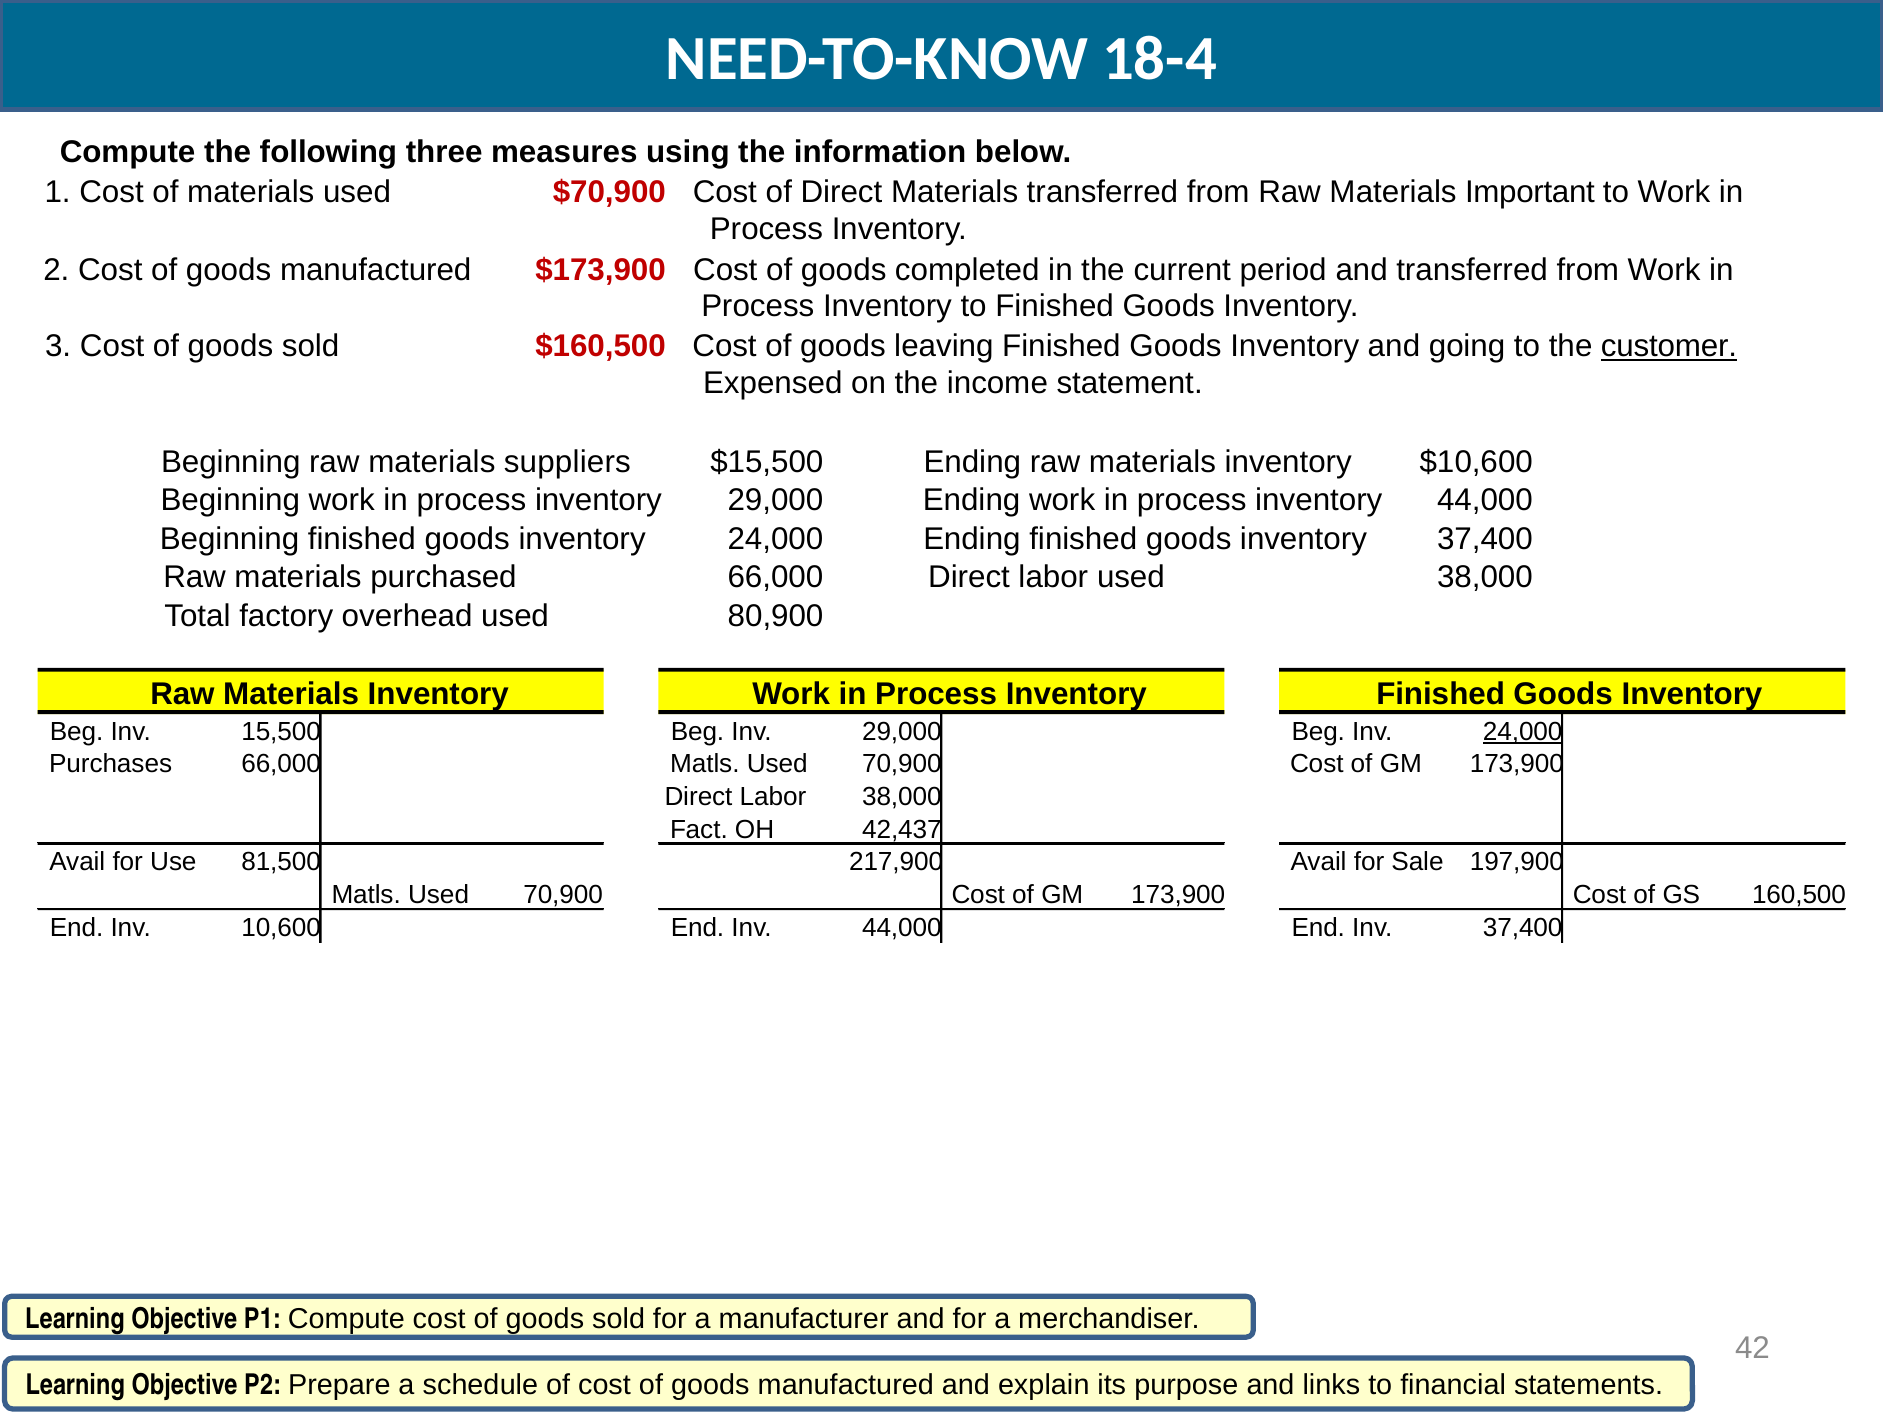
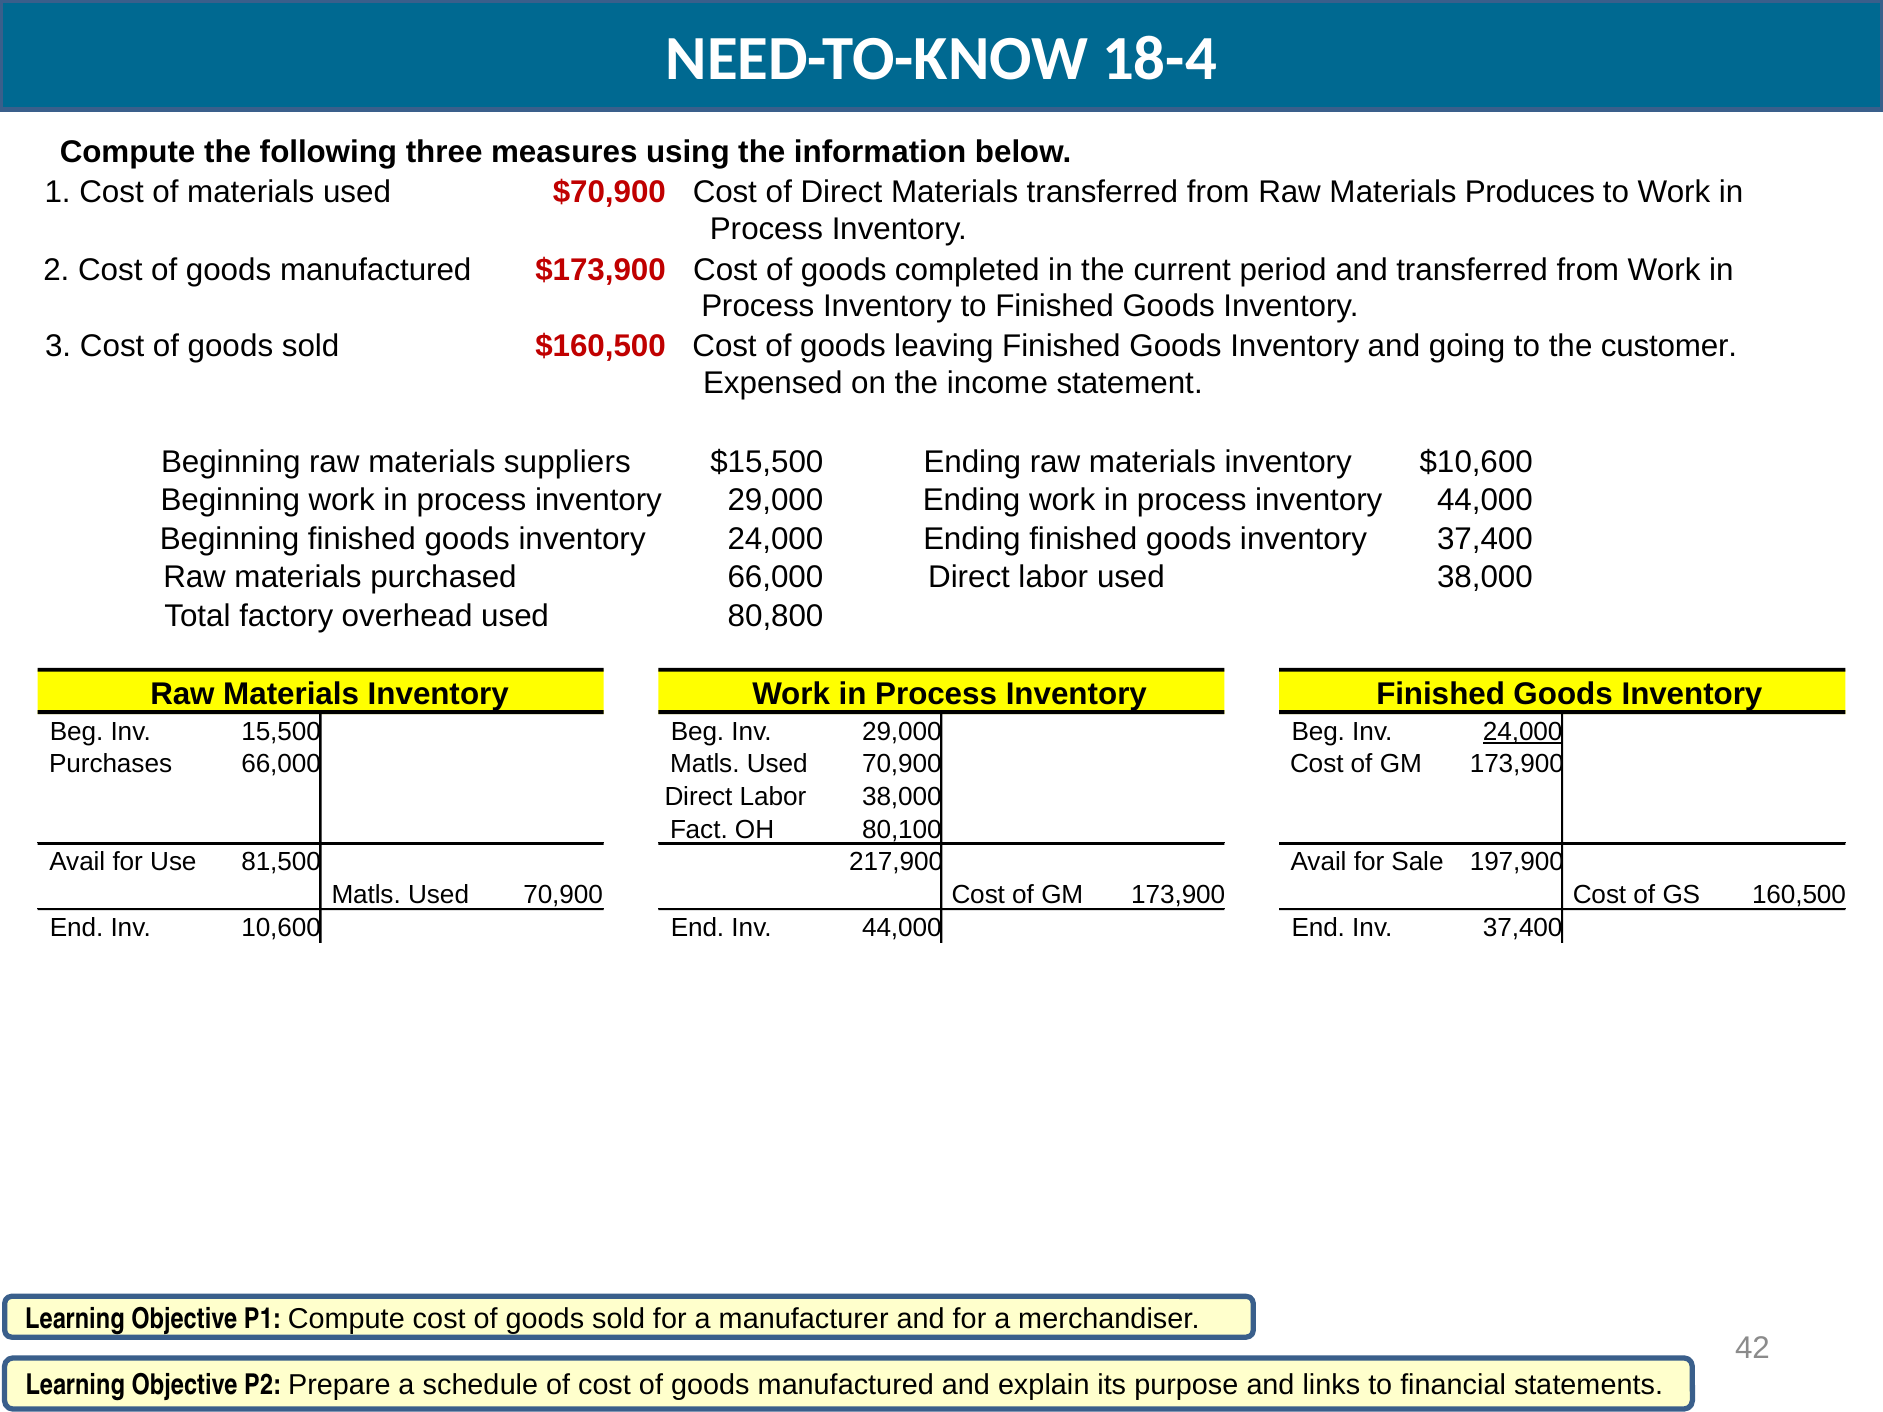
Important: Important -> Produces (1530, 193)
customer underline: present -> none (1669, 347)
80,900: 80,900 -> 80,800 (776, 616)
42,437: 42,437 -> 80,100 (902, 830)
